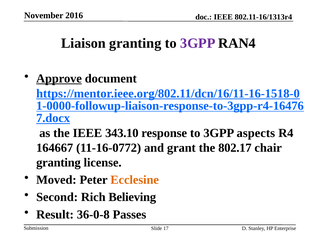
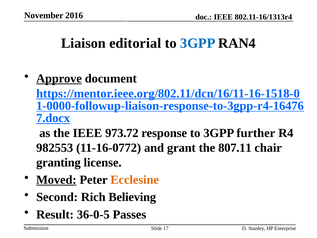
Liaison granting: granting -> editorial (135, 43)
3GPP colour: purple -> blue (198, 43)
343.10: 343.10 -> 973.72 (122, 133)
aspects: aspects -> further (256, 133)
164667: 164667 -> 982553 (55, 148)
802.17: 802.17 -> 807.11 (235, 148)
Moved underline: none -> present (56, 180)
36-0-8: 36-0-8 -> 36-0-5 (93, 214)
